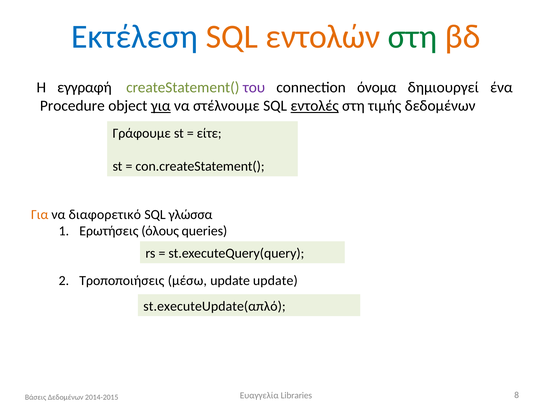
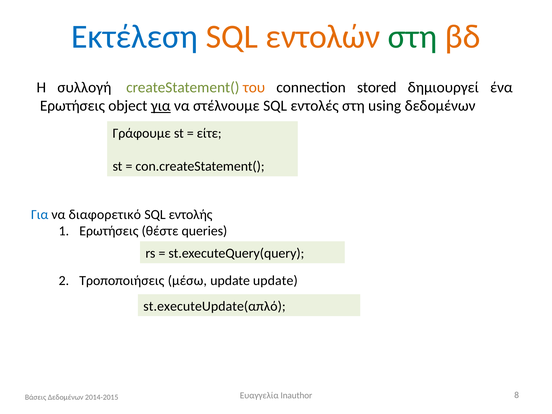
εγγραφή: εγγραφή -> συλλογή (84, 88)
του colour: purple -> orange (254, 88)
όνομα: όνομα -> stored (377, 88)
Procedure: Procedure -> Ερωτήσεις (72, 106)
εντολές underline: present -> none (315, 106)
τιμής: τιμής -> using (385, 106)
Για colour: orange -> blue (40, 215)
γλώσσα: γλώσσα -> εντολής (191, 215)
όλους: όλους -> θέστε (160, 231)
Libraries: Libraries -> Inauthor (296, 395)
